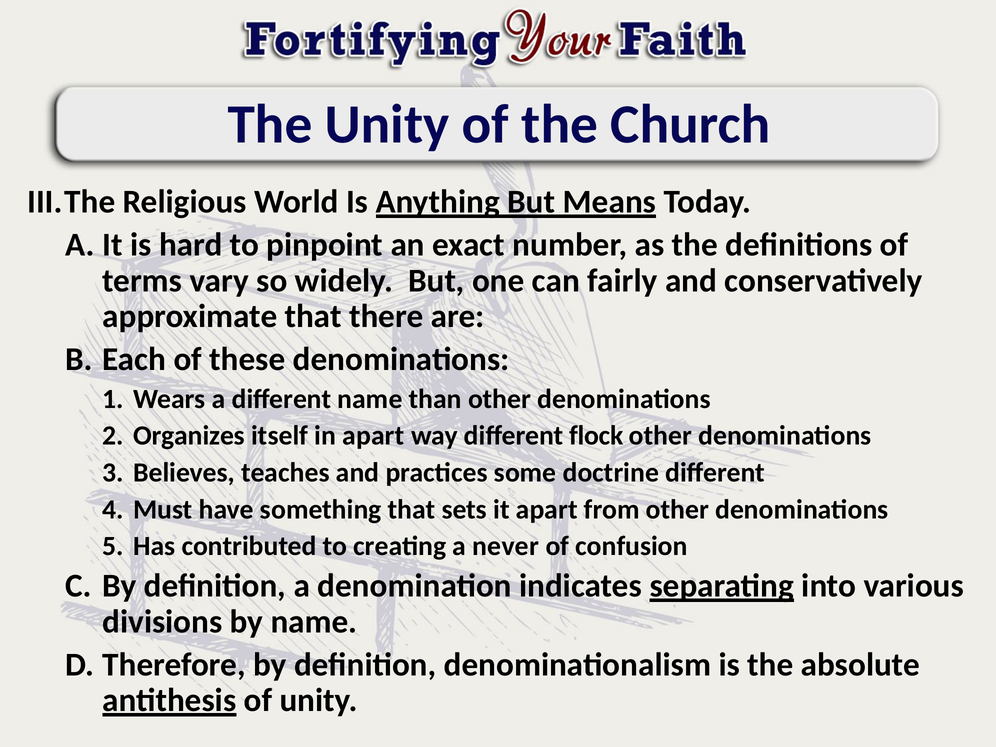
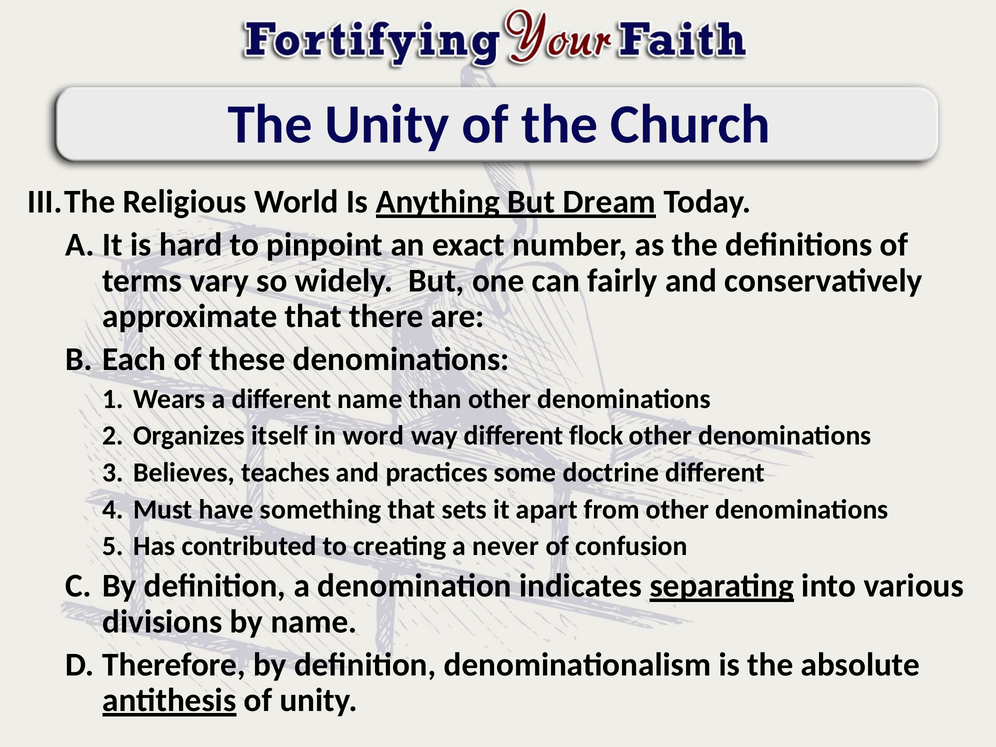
Means: Means -> Dream (609, 202)
in apart: apart -> word (373, 436)
